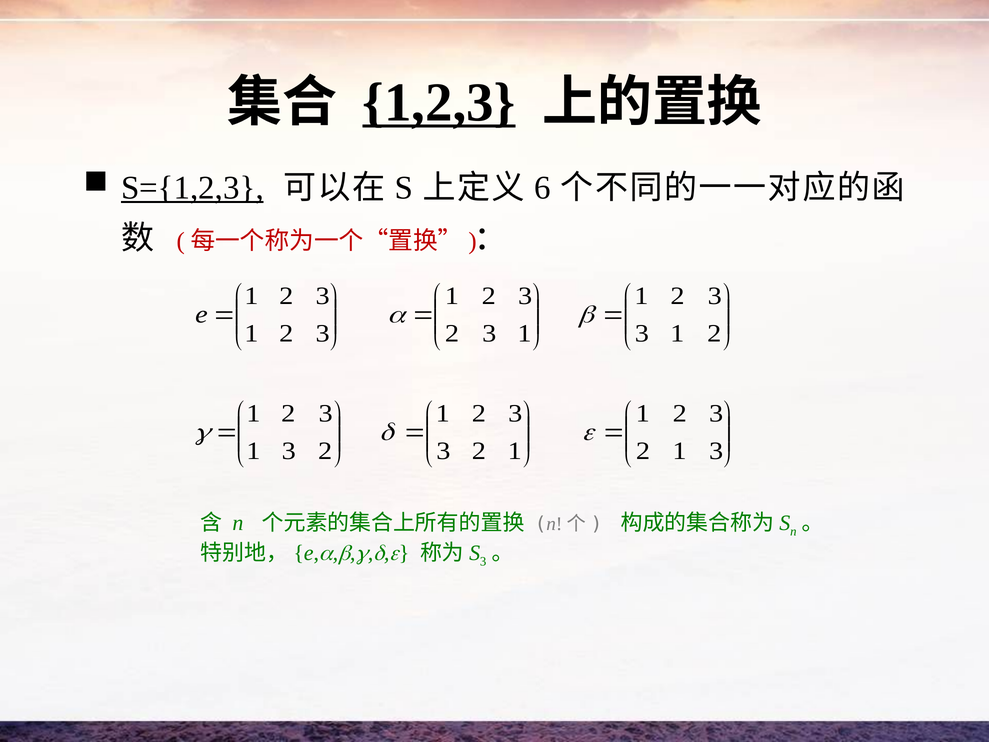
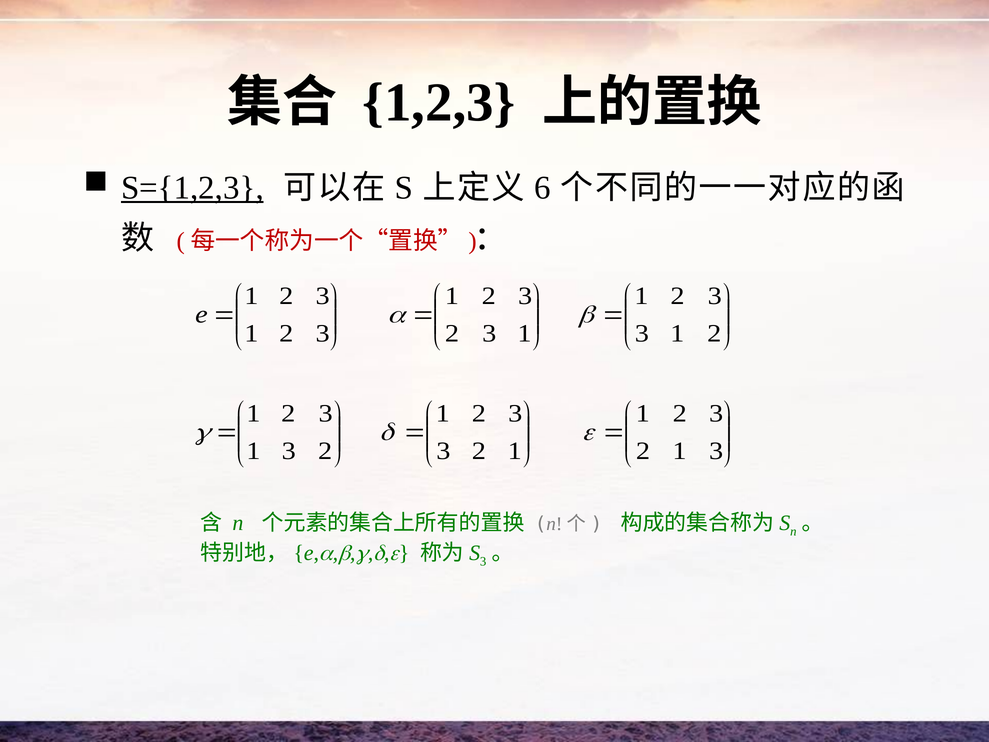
1,2,3 underline: present -> none (439, 102)
